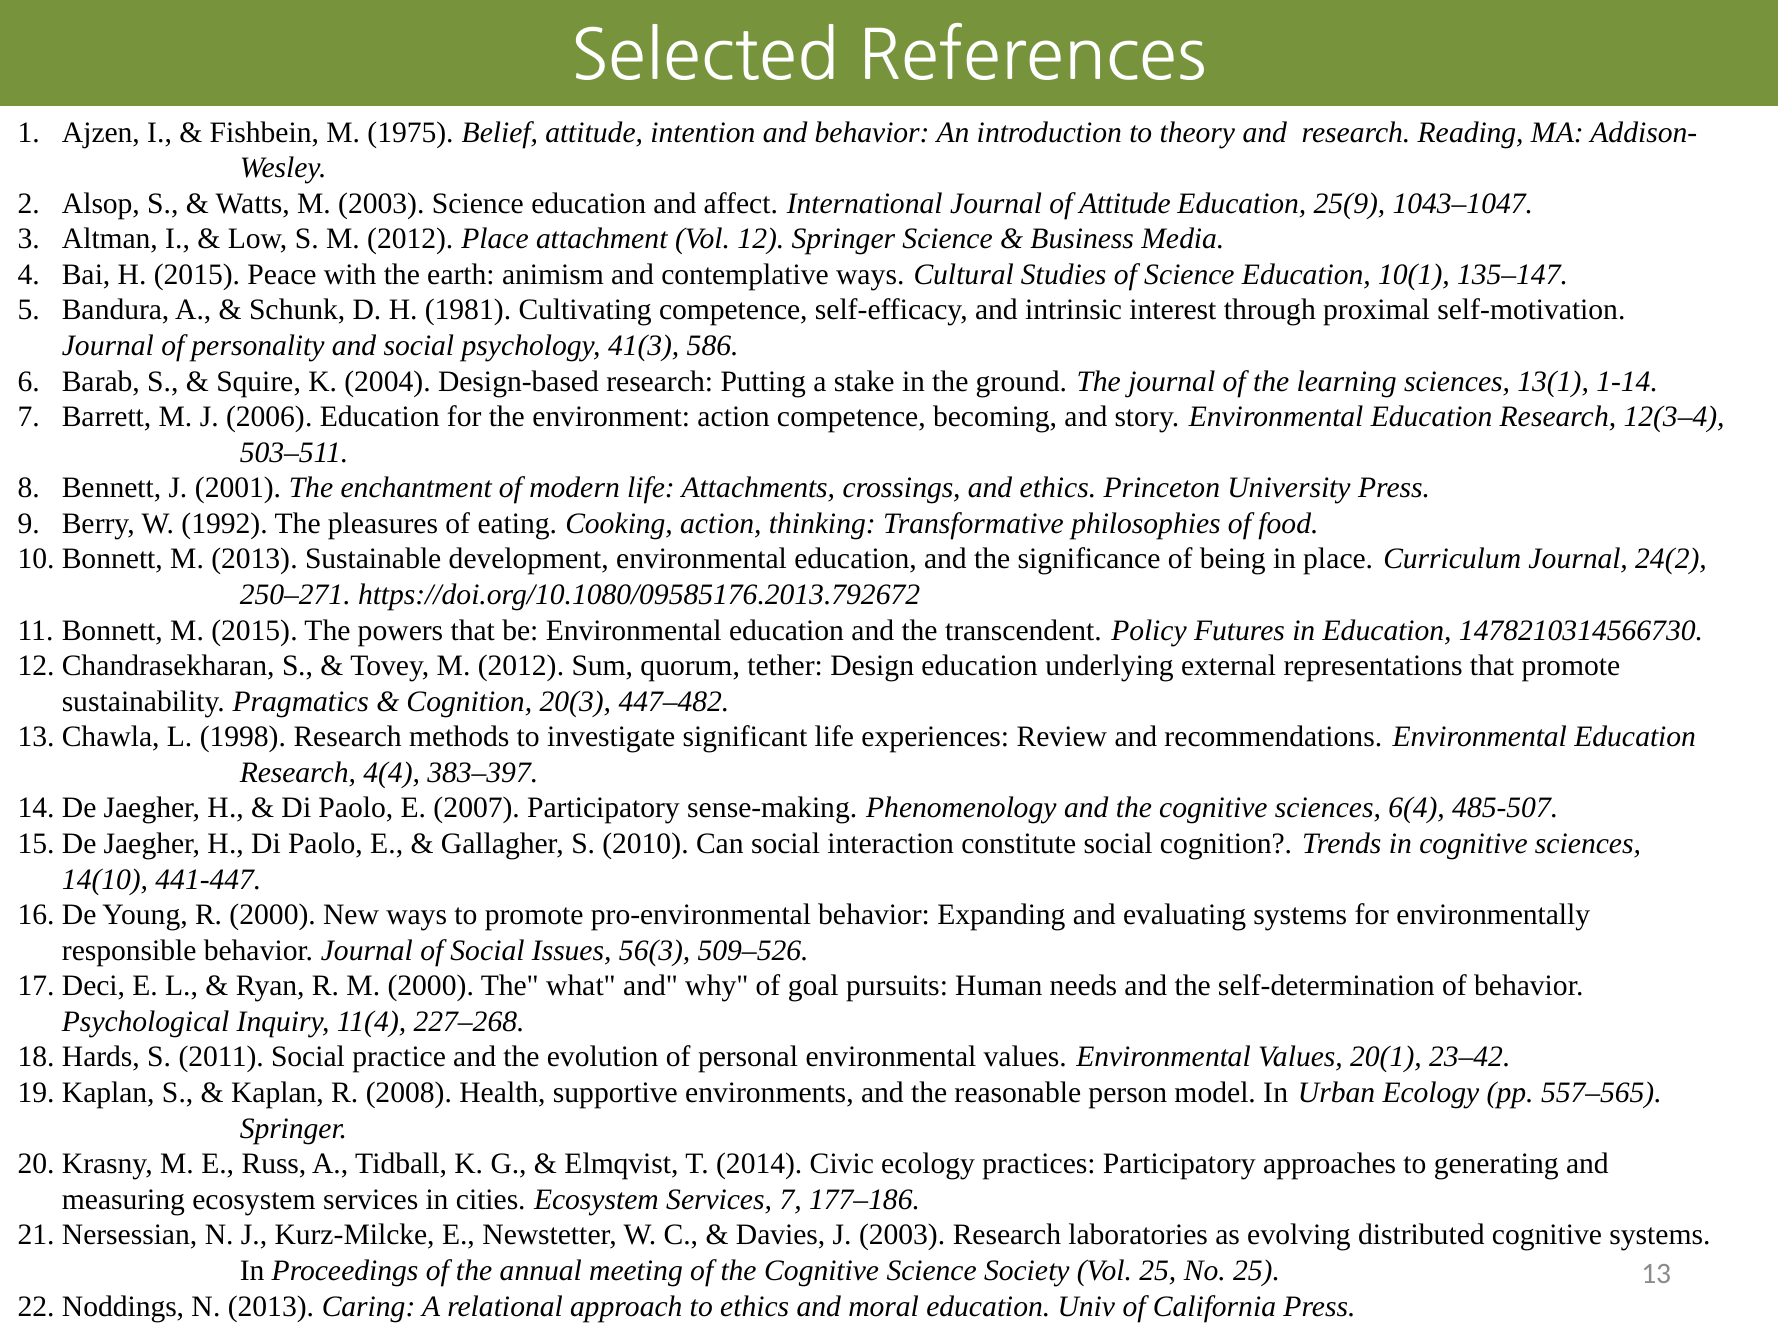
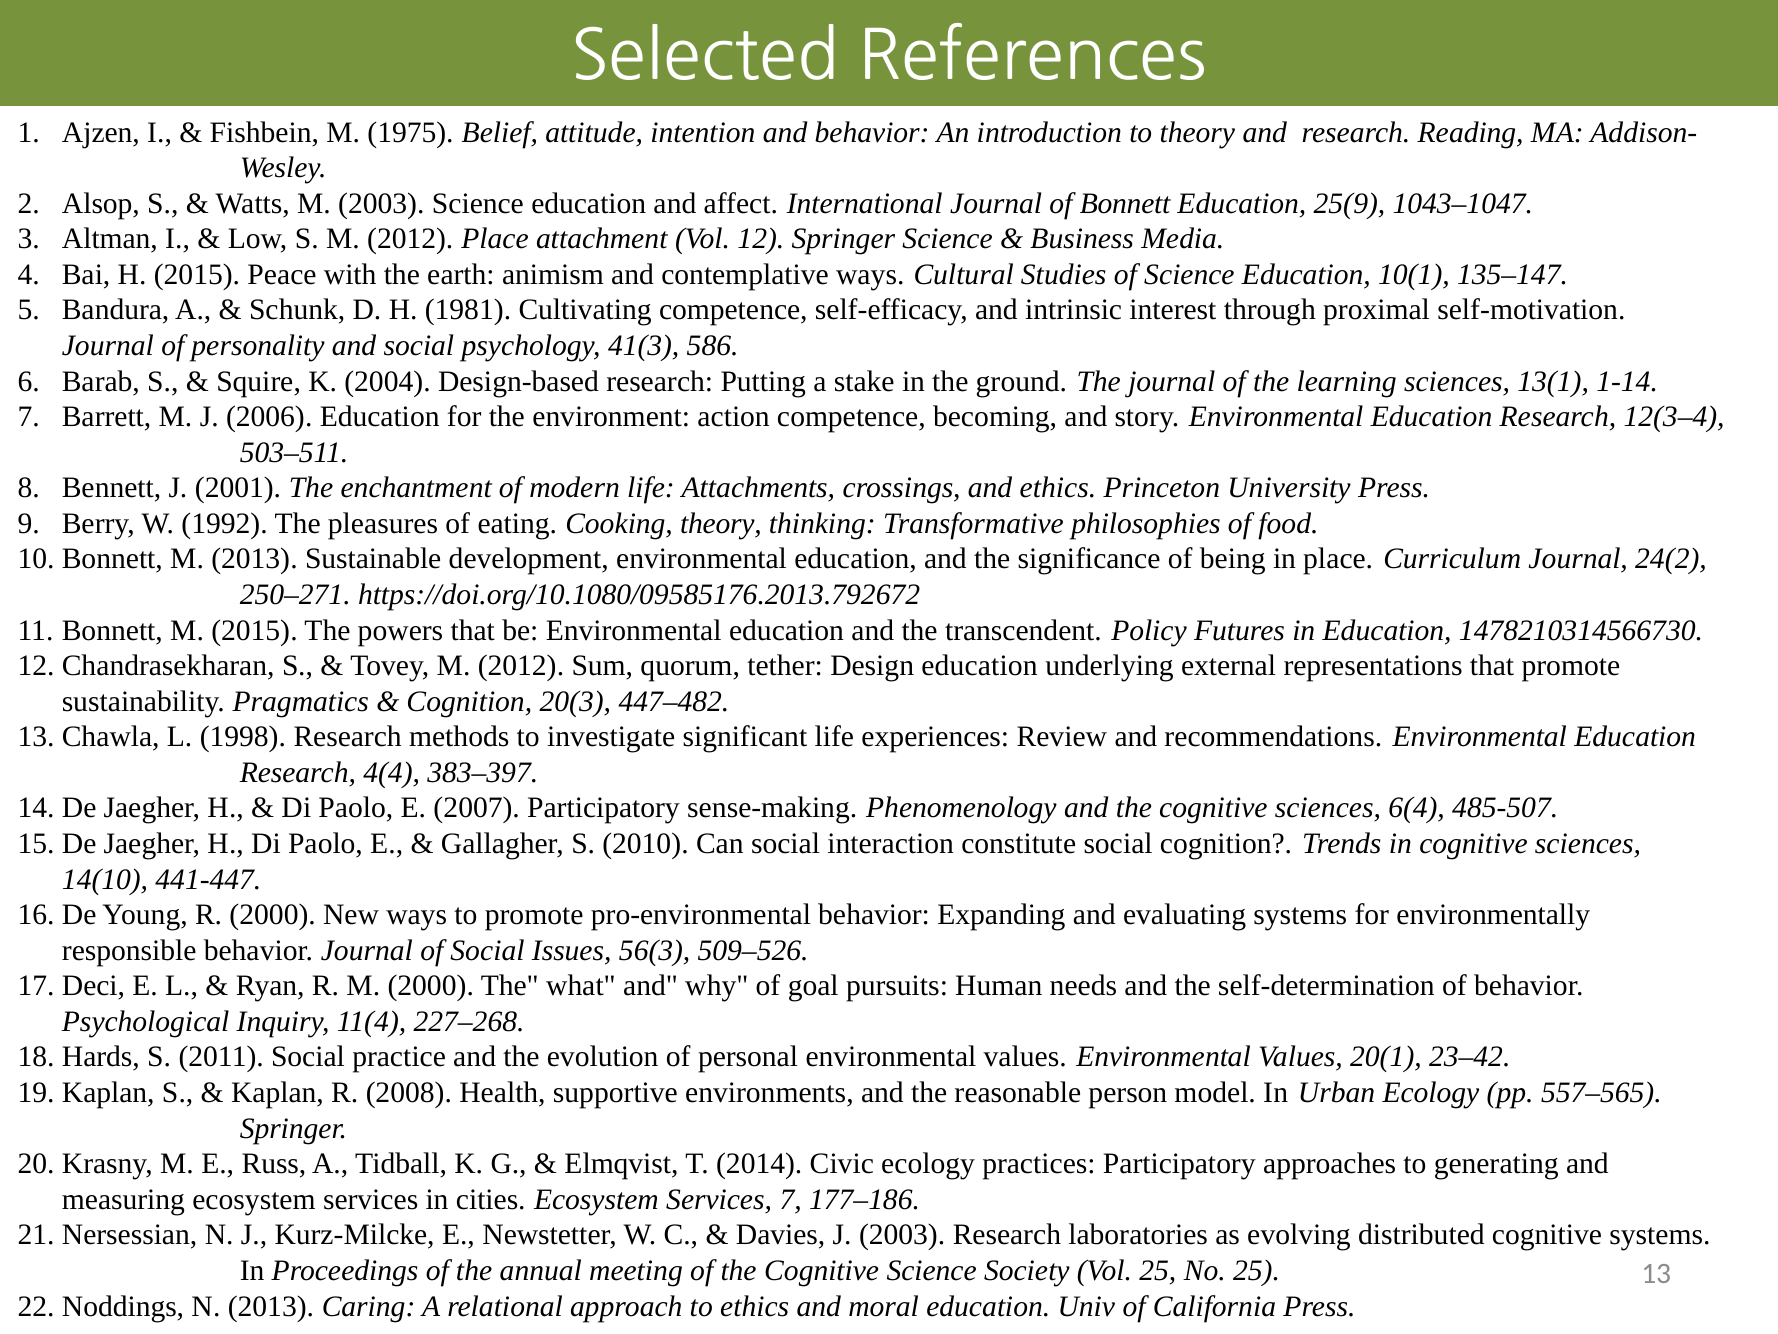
of Attitude: Attitude -> Bonnett (1125, 203)
Cooking action: action -> theory (721, 523)
